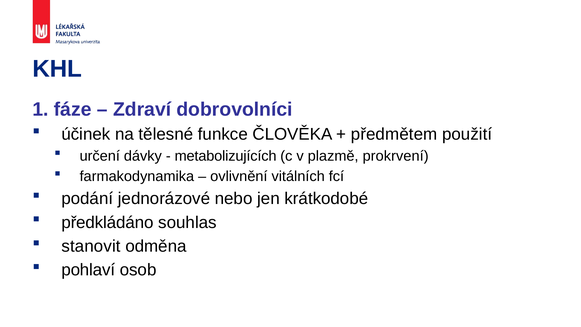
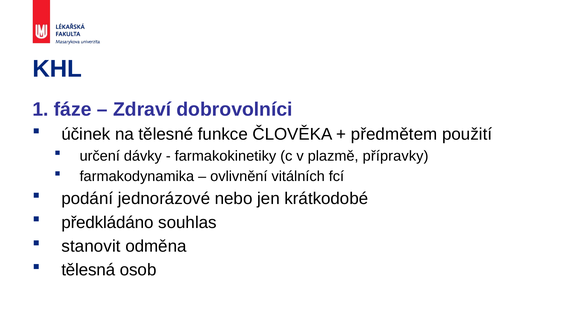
metabolizujících: metabolizujících -> farmakokinetiky (225, 156)
prokrvení: prokrvení -> přípravky (396, 156)
pohlaví: pohlaví -> tělesná (88, 270)
